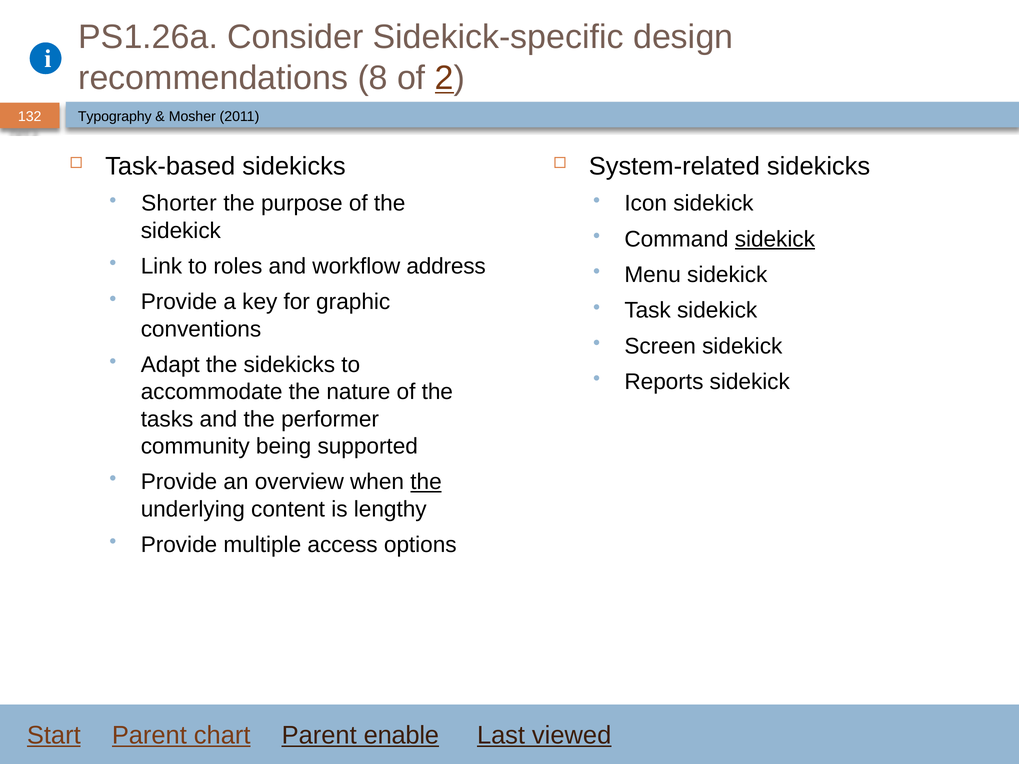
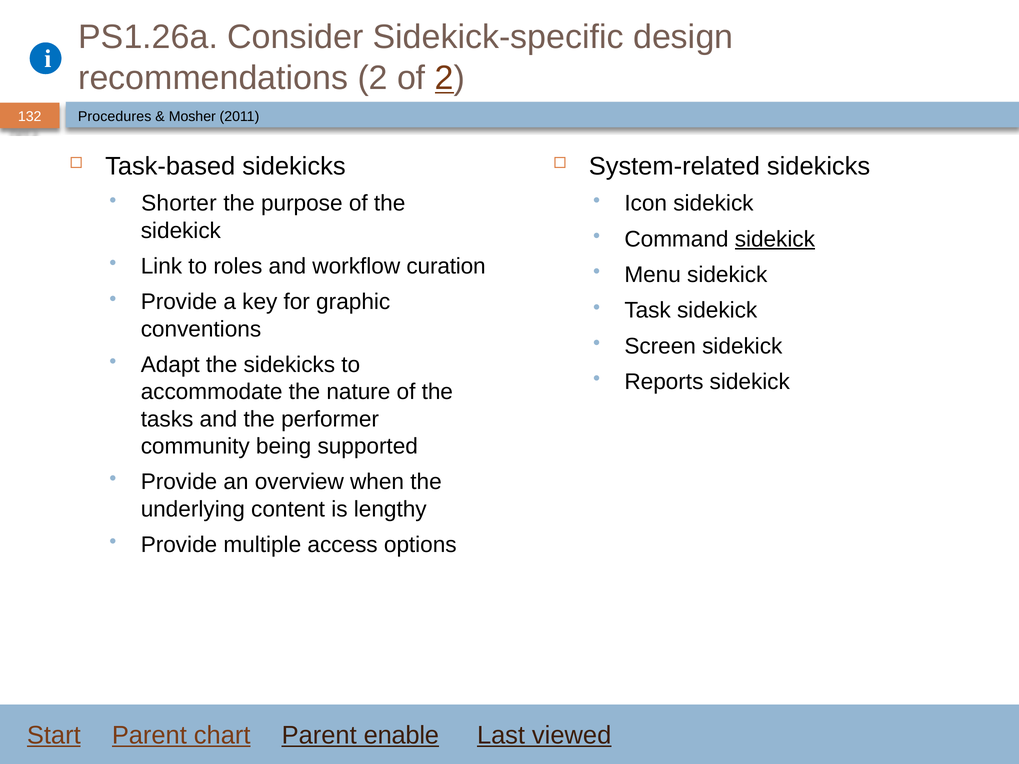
recommendations 8: 8 -> 2 (373, 78)
Typography: Typography -> Procedures (115, 117)
address: address -> curation (446, 266)
the underline: present -> none (426, 482)
